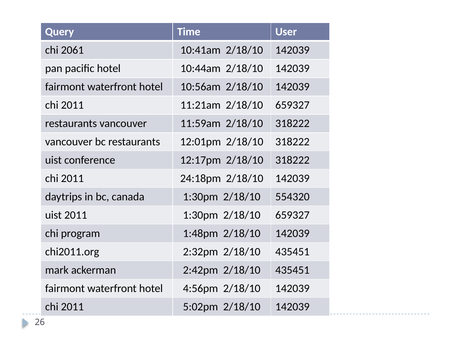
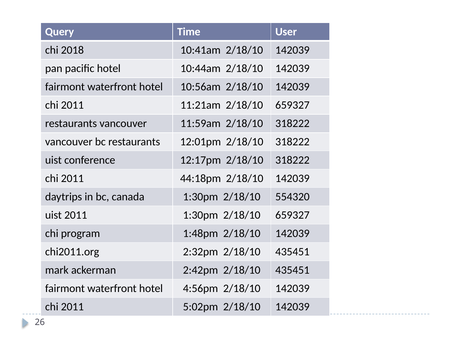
2061: 2061 -> 2018 (72, 50)
24:18pm: 24:18pm -> 44:18pm (201, 178)
